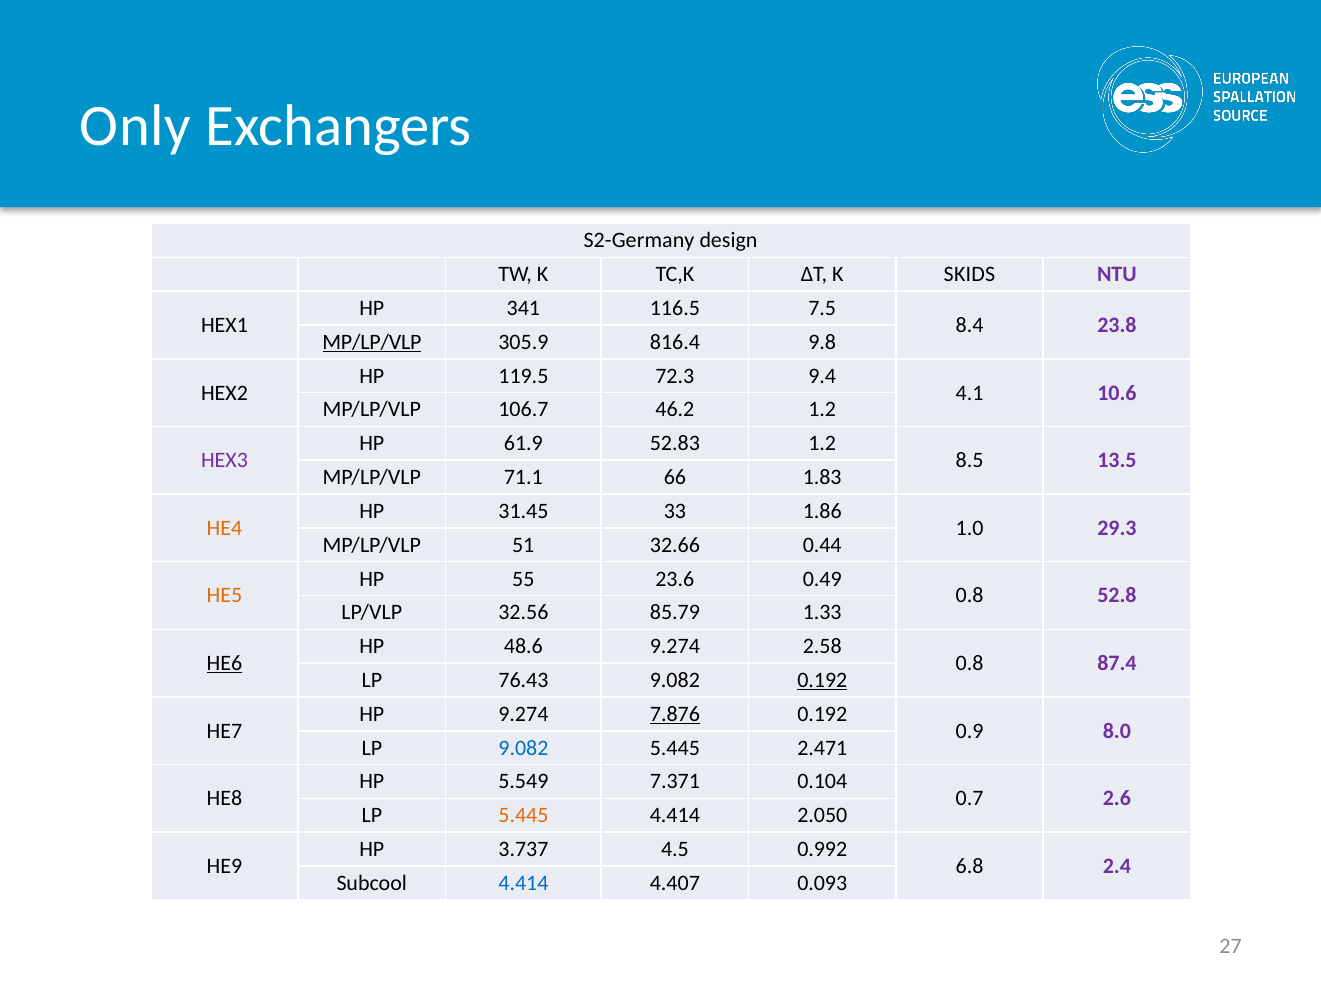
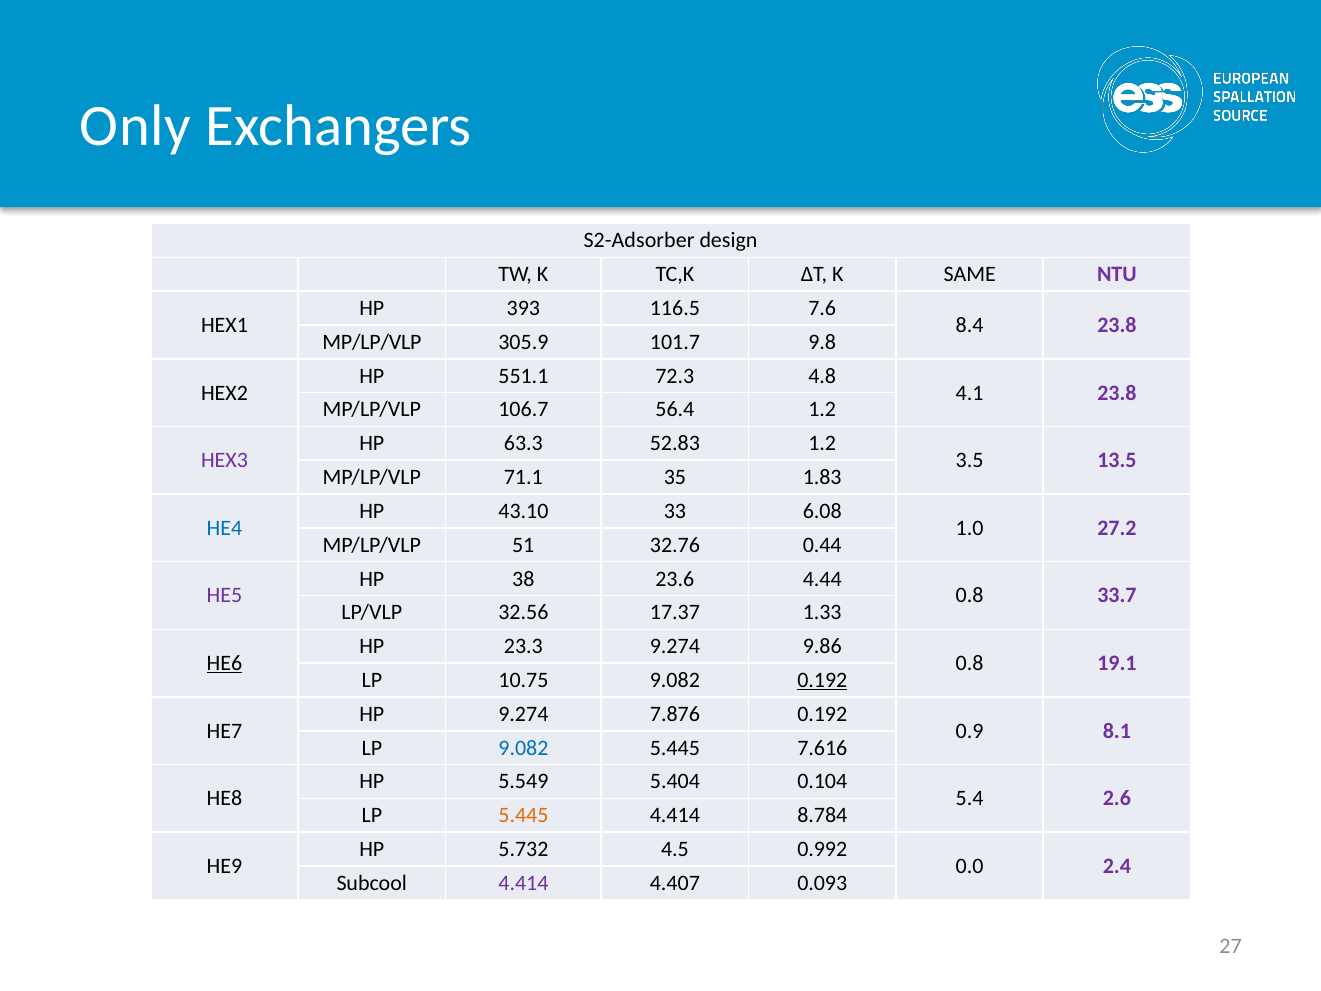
S2-Germany: S2-Germany -> S2-Adsorber (639, 241)
SKIDS: SKIDS -> SAME (970, 274)
341: 341 -> 393 (523, 308)
7.5: 7.5 -> 7.6 (822, 308)
MP/LP/VLP underline: present -> none (372, 342)
816.4: 816.4 -> 101.7 (675, 342)
119.5: 119.5 -> 551.1 (523, 376)
9.4: 9.4 -> 4.8 (822, 376)
4.1 10.6: 10.6 -> 23.8 (1117, 393)
46.2: 46.2 -> 56.4 (675, 410)
61.9: 61.9 -> 63.3 (523, 443)
8.5: 8.5 -> 3.5 (970, 460)
66: 66 -> 35 (675, 477)
31.45: 31.45 -> 43.10 (523, 511)
1.86: 1.86 -> 6.08 (822, 511)
HE4 colour: orange -> blue (225, 528)
29.3: 29.3 -> 27.2 (1117, 528)
32.66: 32.66 -> 32.76 (675, 545)
55: 55 -> 38 (523, 579)
0.49: 0.49 -> 4.44 (822, 579)
HE5 colour: orange -> purple (225, 596)
52.8: 52.8 -> 33.7 (1117, 596)
85.79: 85.79 -> 17.37 (675, 612)
48.6: 48.6 -> 23.3 (523, 646)
2.58: 2.58 -> 9.86 (822, 646)
87.4: 87.4 -> 19.1 (1117, 663)
76.43: 76.43 -> 10.75 (523, 680)
7.876 underline: present -> none (675, 714)
8.0: 8.0 -> 8.1 (1117, 731)
2.471: 2.471 -> 7.616 (822, 748)
7.371: 7.371 -> 5.404 (675, 781)
0.7: 0.7 -> 5.4 (970, 798)
2.050: 2.050 -> 8.784 (822, 815)
3.737: 3.737 -> 5.732 (523, 849)
6.8: 6.8 -> 0.0 (970, 866)
4.414 colour: blue -> purple (523, 883)
